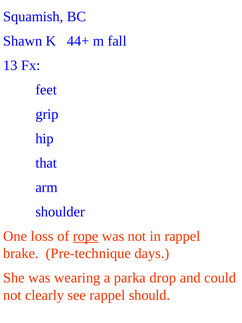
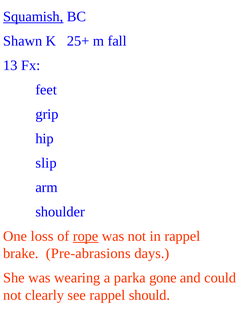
Squamish underline: none -> present (33, 17)
44+: 44+ -> 25+ (78, 41)
that: that -> slip (46, 163)
Pre-technique: Pre-technique -> Pre-abrasions (88, 253)
drop: drop -> gone (163, 278)
